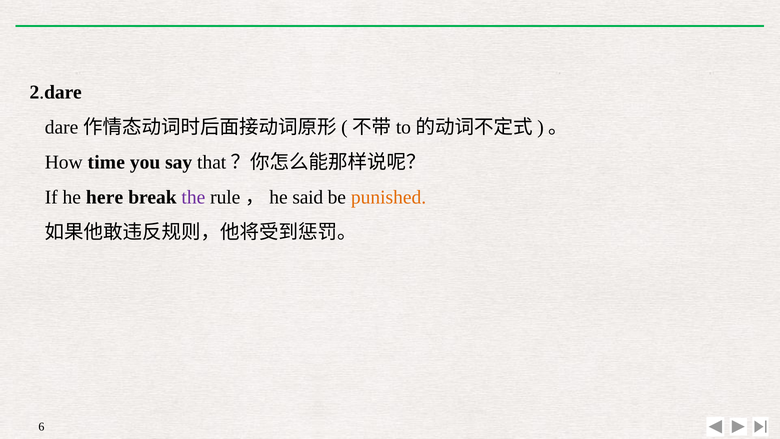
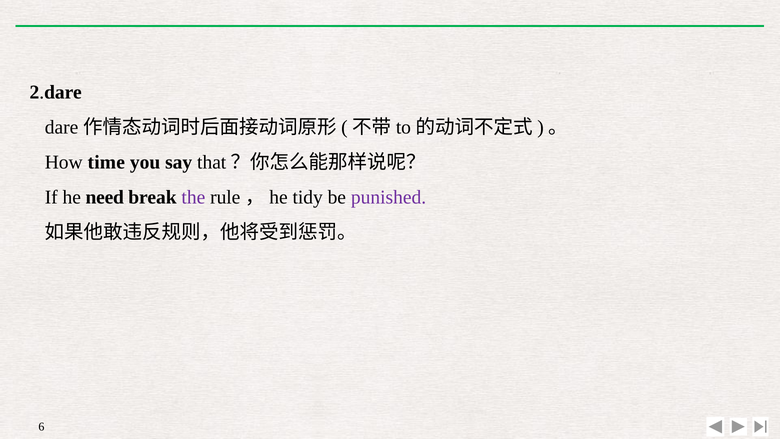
here: here -> need (105, 197)
said: said -> tidy (308, 197)
punished colour: orange -> purple (389, 197)
